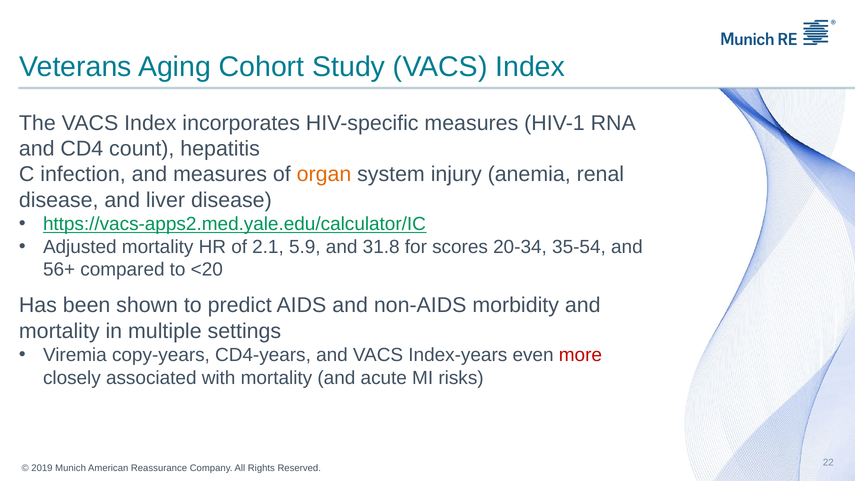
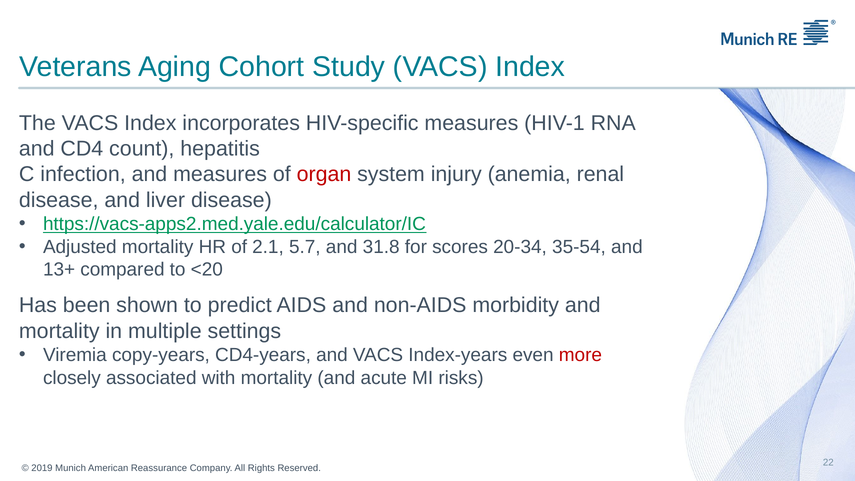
organ colour: orange -> red (324, 174)
5.9: 5.9 -> 5.7 (305, 247)
56+: 56+ -> 13+ (59, 270)
